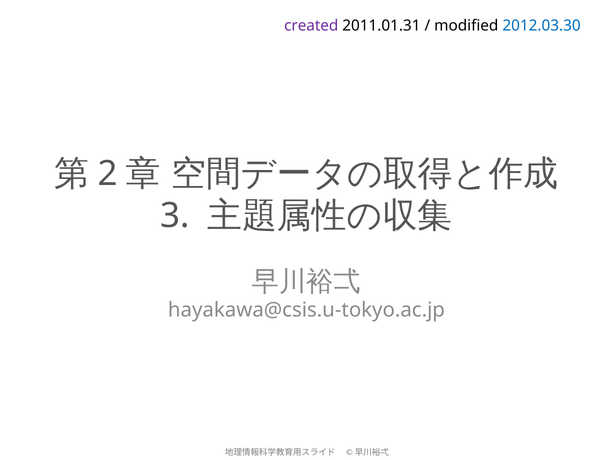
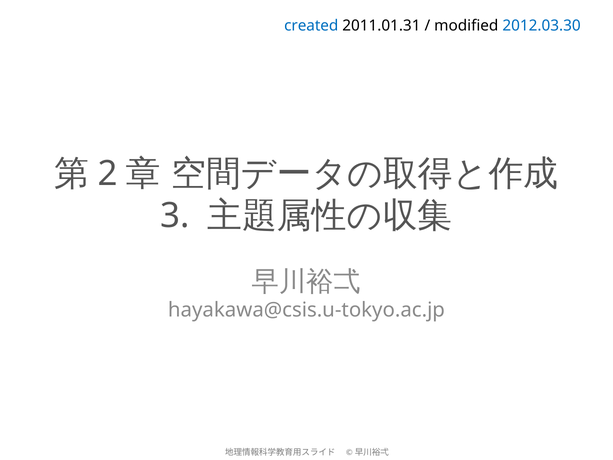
created colour: purple -> blue (311, 26)
